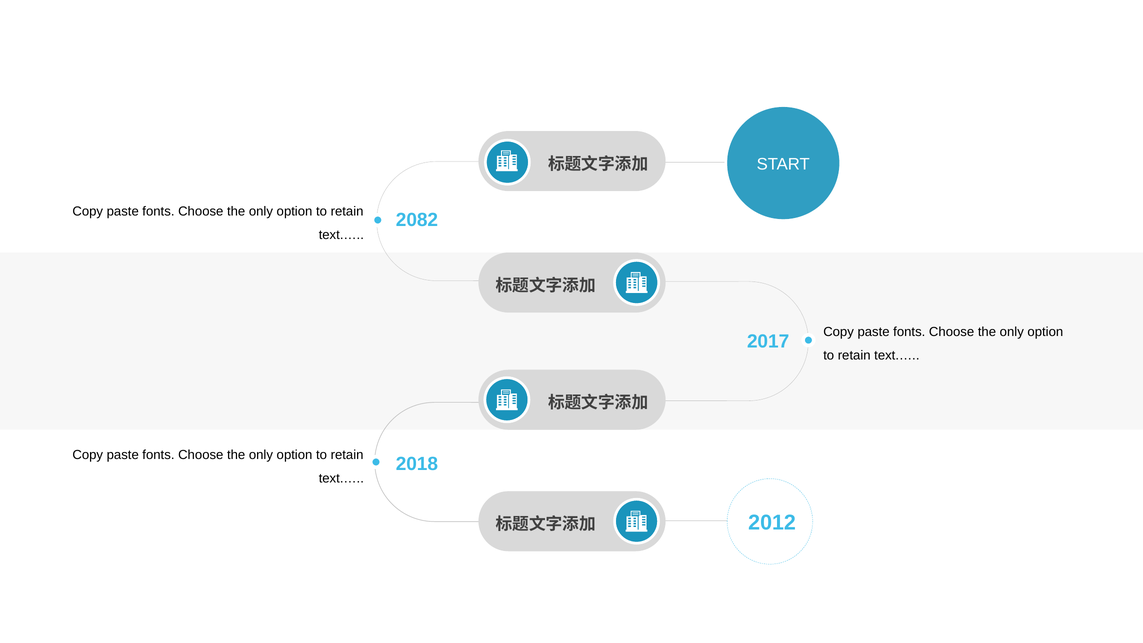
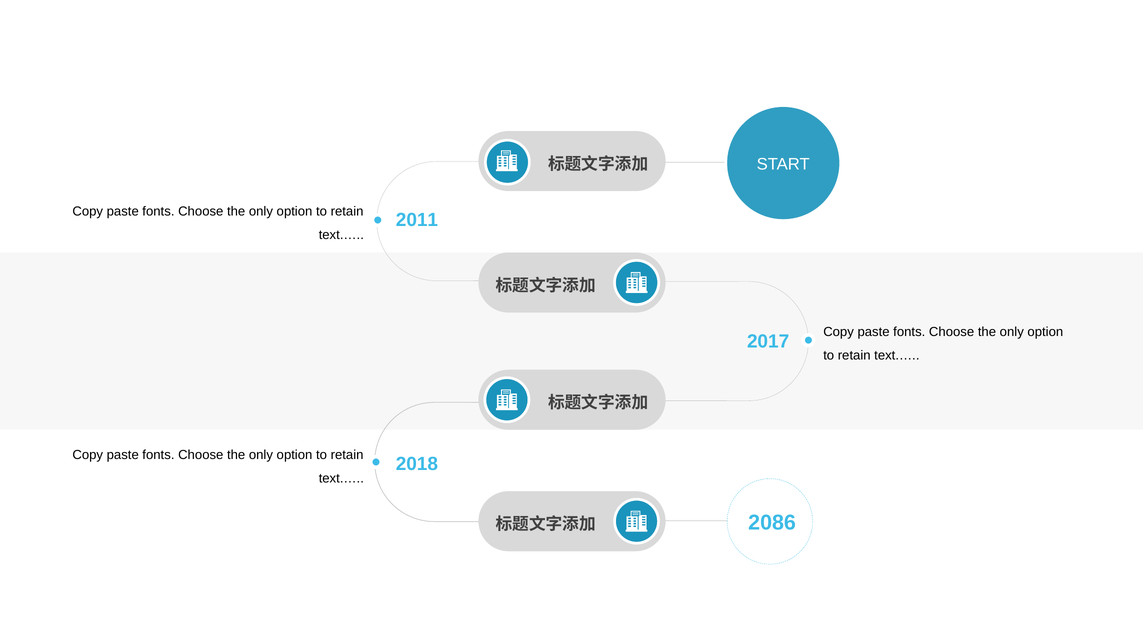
2082: 2082 -> 2011 (417, 220)
2012: 2012 -> 2086 (772, 523)
